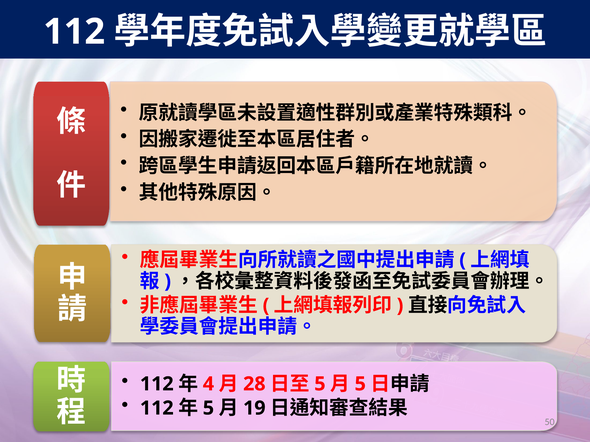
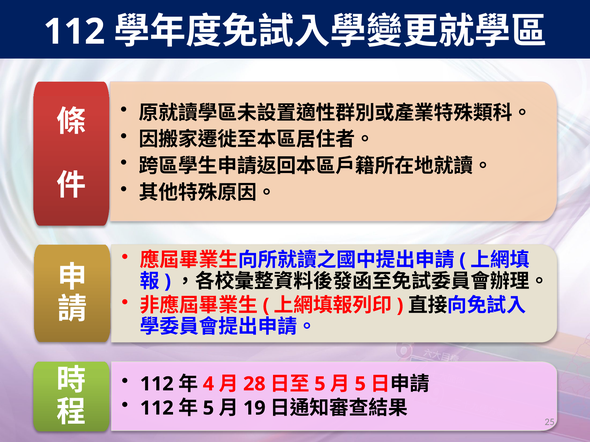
50: 50 -> 25 (550, 422)
